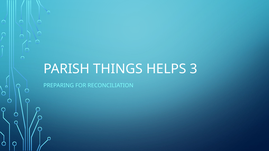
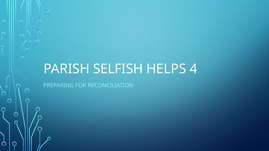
THINGS: THINGS -> SELFISH (118, 69)
3: 3 -> 4 (194, 69)
